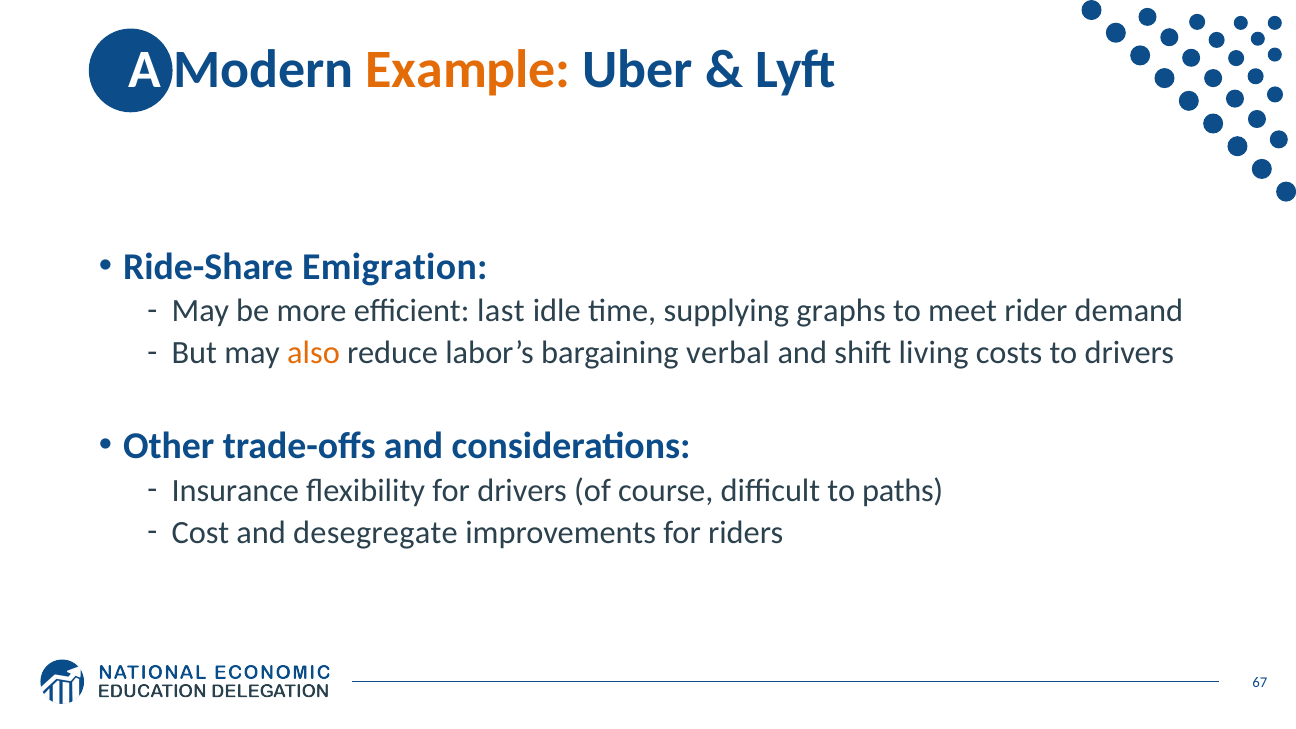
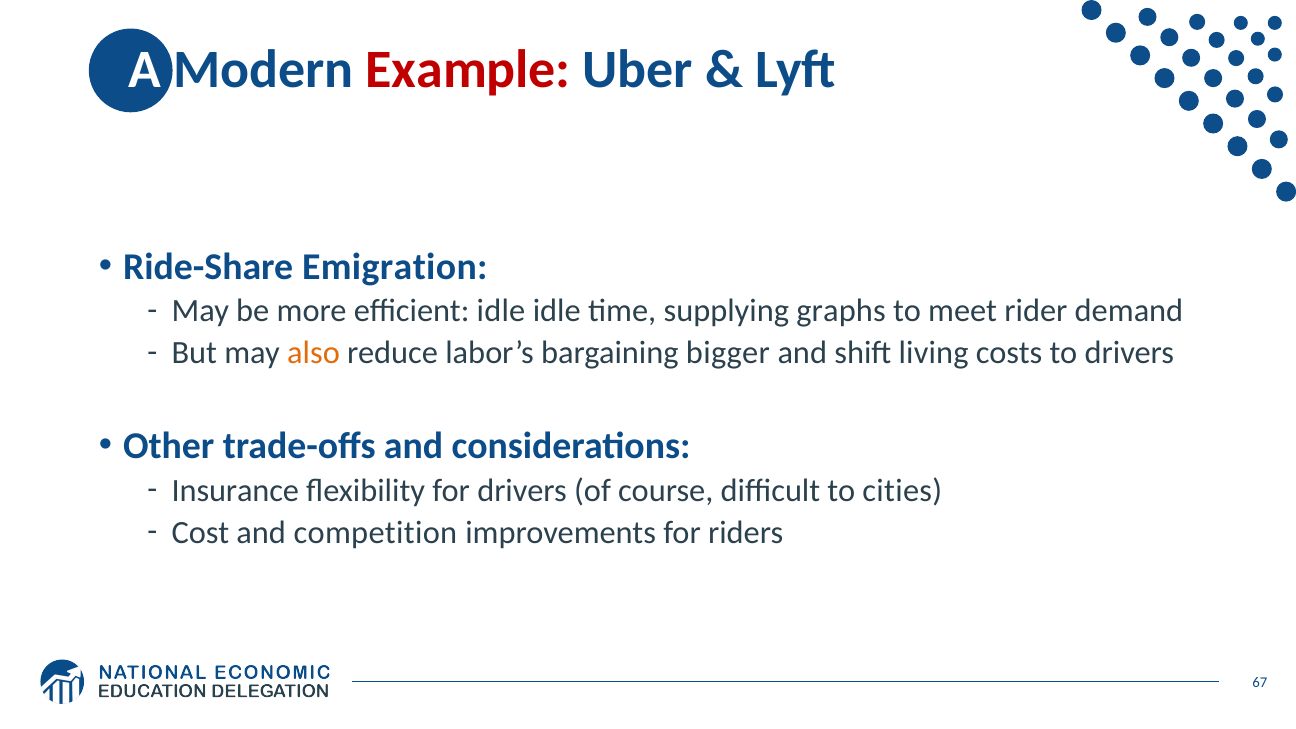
Example colour: orange -> red (468, 70)
efficient last: last -> idle (501, 311)
verbal: verbal -> bigger (728, 353)
paths: paths -> cities (902, 491)
desegregate: desegregate -> competition (375, 532)
